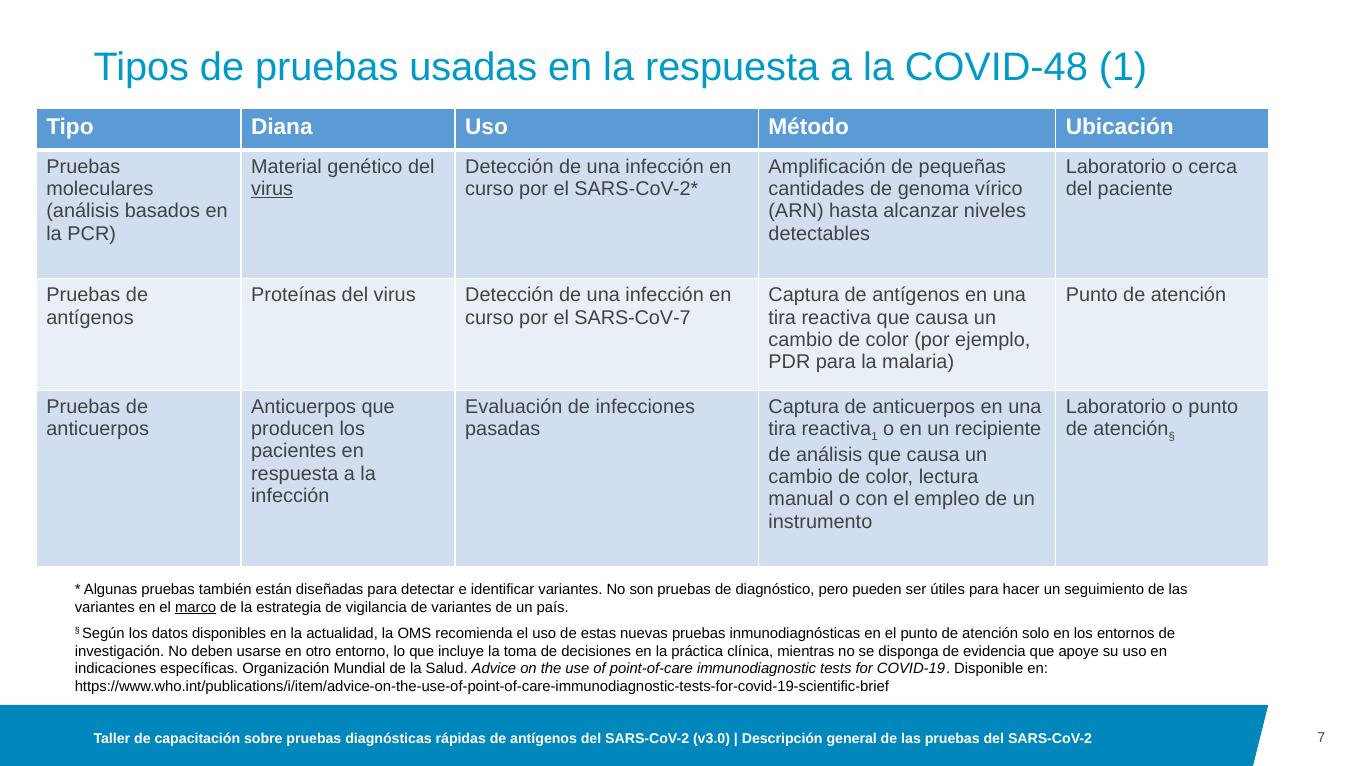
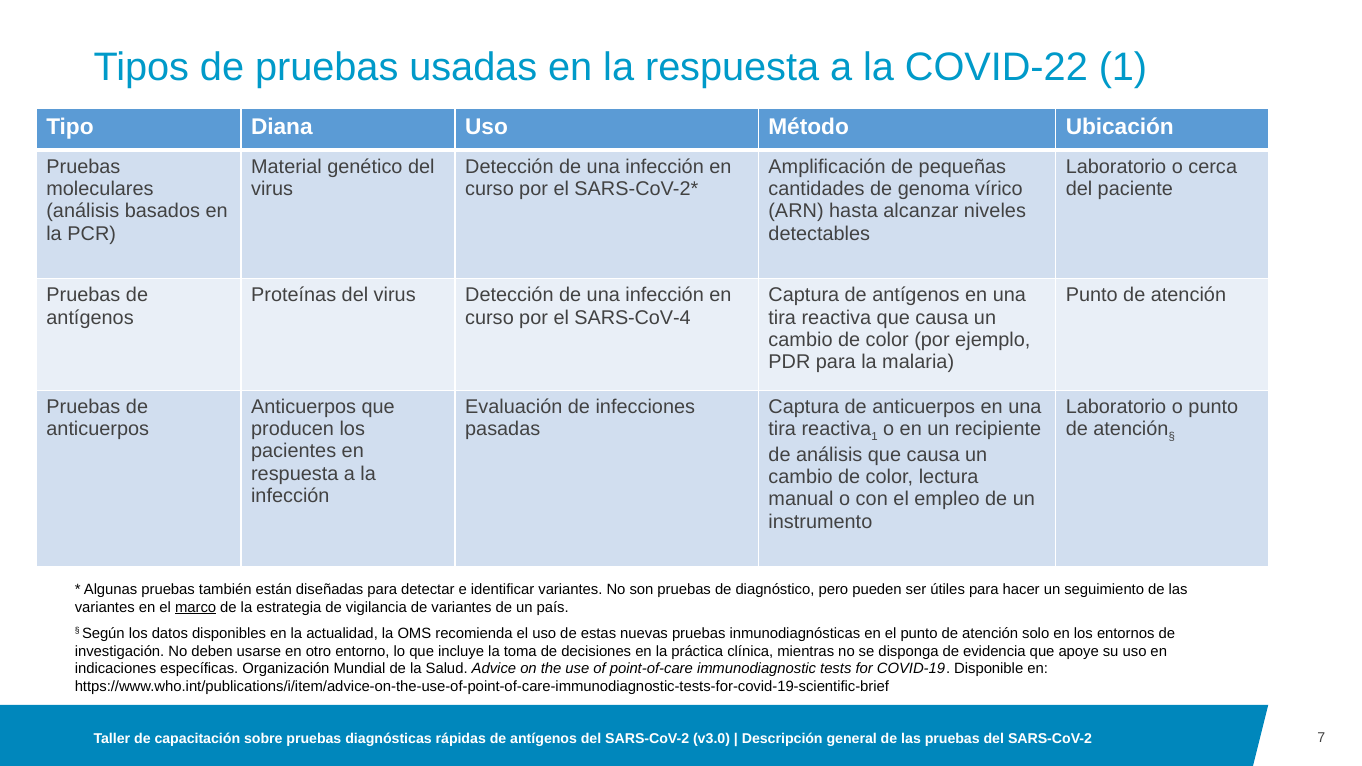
COVID-48: COVID-48 -> COVID-22 (996, 67)
virus underline: present -> none (272, 189)
SARS-CoV-7: SARS-CoV-7 -> SARS-CoV-4 (633, 318)
